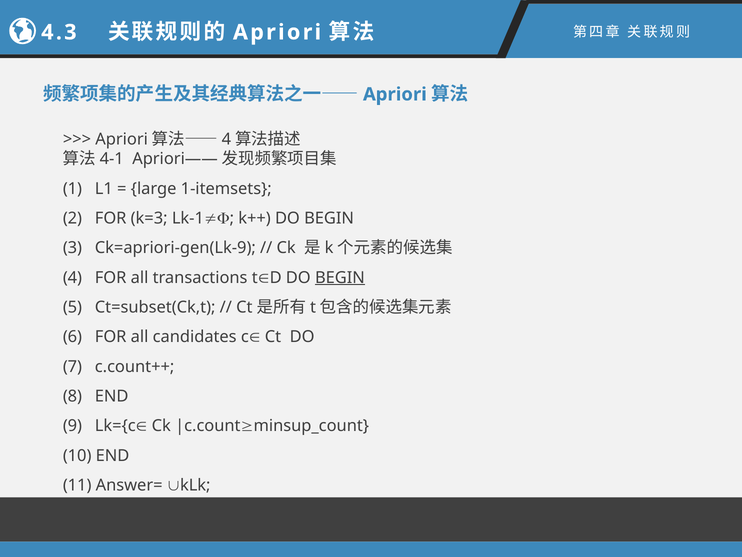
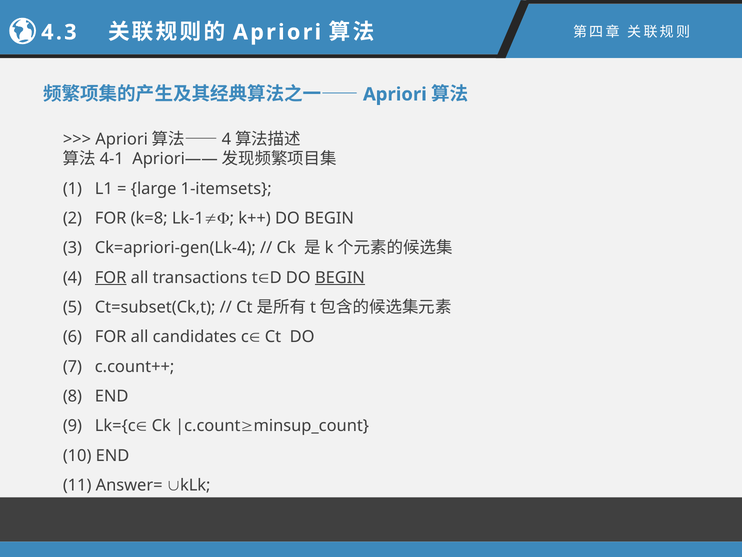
k=3: k=3 -> k=8 (149, 218)
Ck=apriori-gen(Lk-9: Ck=apriori-gen(Lk-9 -> Ck=apriori-gen(Lk-4 (175, 248)
FOR underline: none -> present (111, 277)
